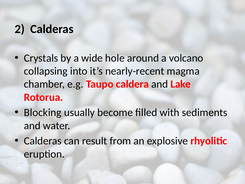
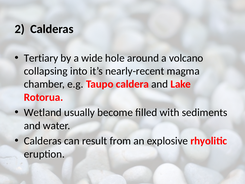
Crystals: Crystals -> Tertiary (41, 58)
Blocking: Blocking -> Wetland (43, 112)
